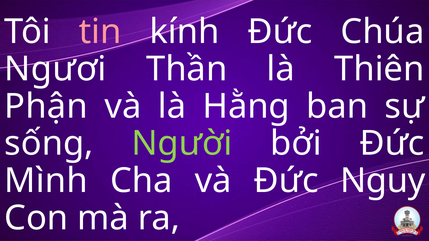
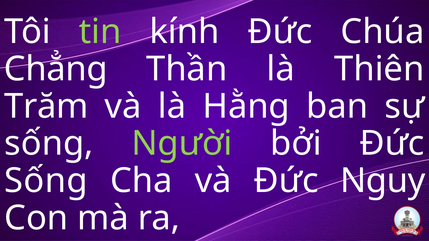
tin colour: pink -> light green (100, 32)
Ngươi: Ngươi -> Chẳng (56, 69)
Phận: Phận -> Trăm (46, 106)
Mình: Mình -> Sống (46, 181)
